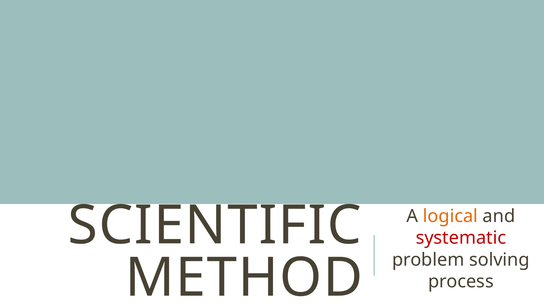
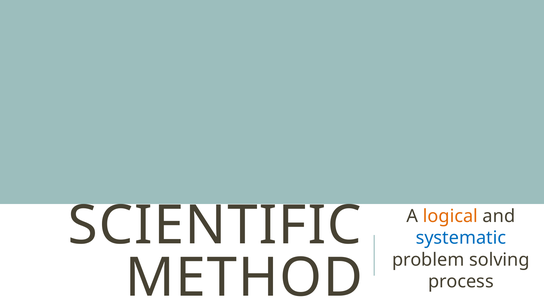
systematic colour: red -> blue (461, 238)
